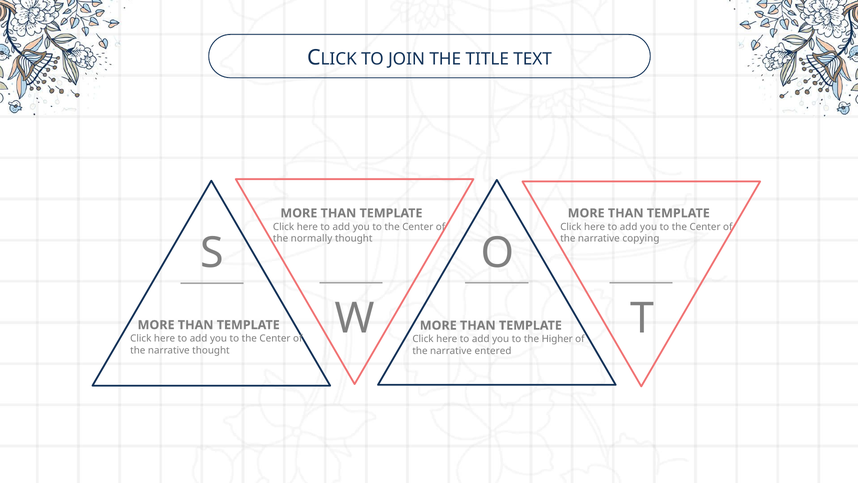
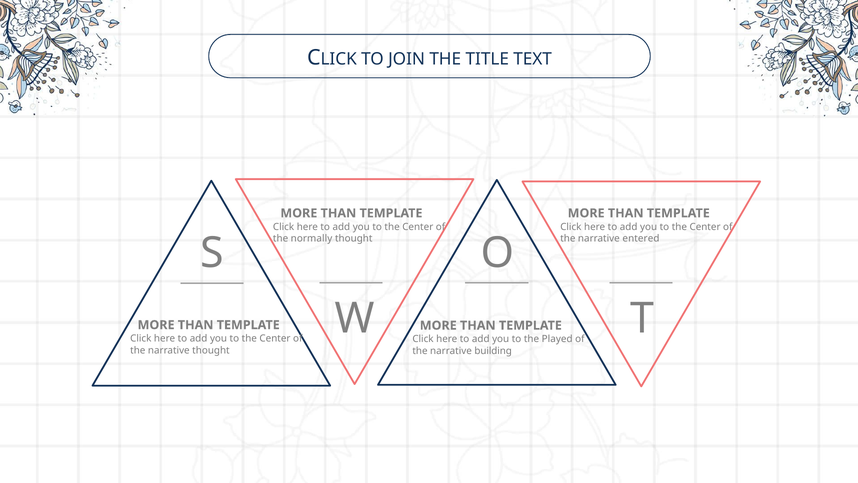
copying: copying -> entered (641, 238)
Higher: Higher -> Played (557, 339)
entered: entered -> building (493, 351)
